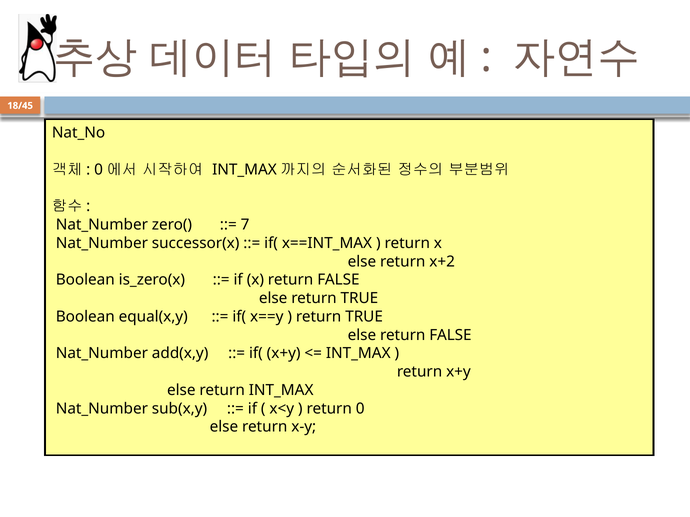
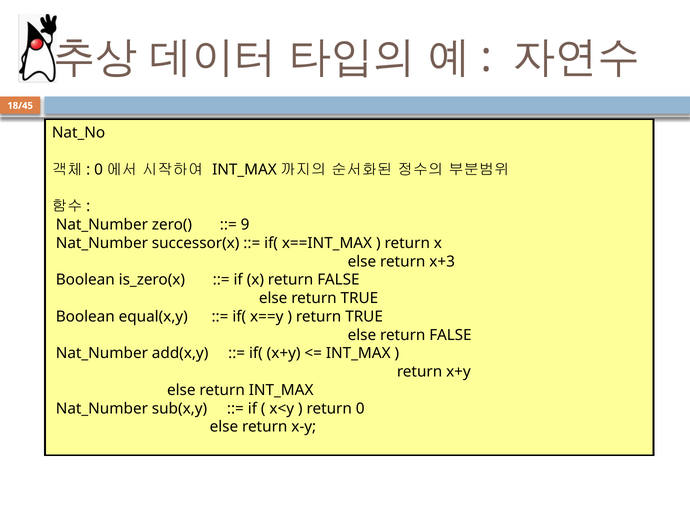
7: 7 -> 9 (245, 225)
x+2: x+2 -> x+3 (442, 262)
